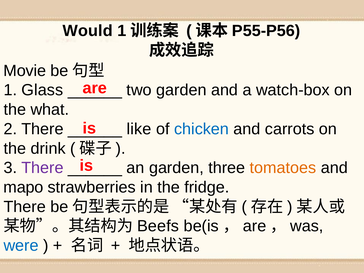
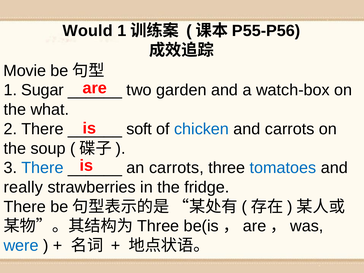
Glass: Glass -> Sugar (42, 90)
like: like -> soft (139, 129)
drink: drink -> soup (48, 148)
There colour: purple -> blue (42, 168)
an garden: garden -> carrots (176, 168)
tomatoes colour: orange -> blue (283, 168)
mapo: mapo -> really (23, 187)
Beefs: Beefs -> Three (158, 226)
